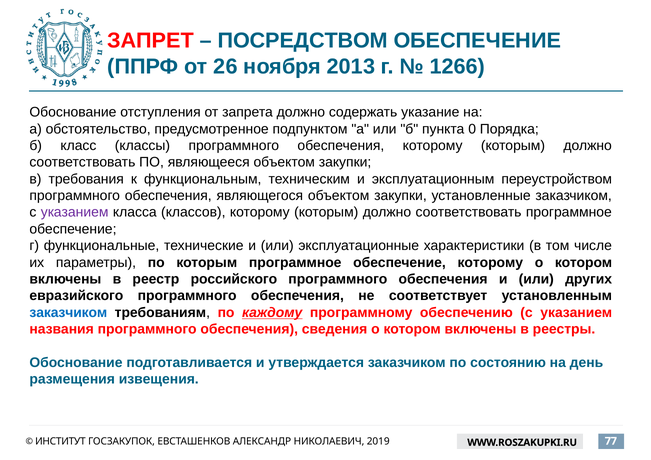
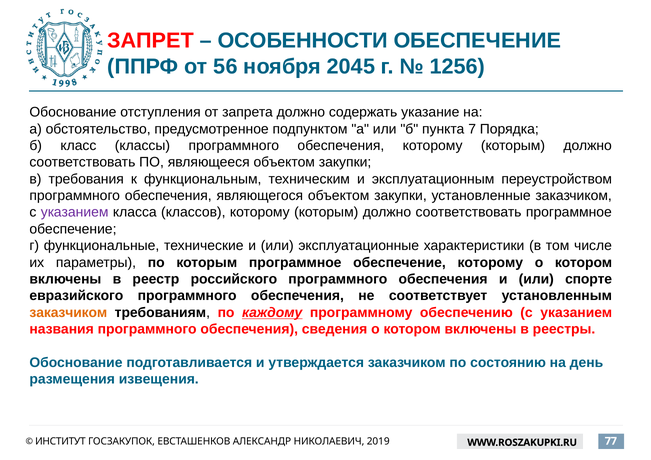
ПОСРЕДСТВОМ: ПОСРЕДСТВОМ -> ОСОБЕННОСТИ (303, 40)
26: 26 -> 56 (226, 66)
2013: 2013 -> 2045 (351, 66)
1266: 1266 -> 1256 (458, 66)
0: 0 -> 7 (472, 129)
других: других -> спорте (589, 279)
заказчиком colour: blue -> orange (68, 313)
